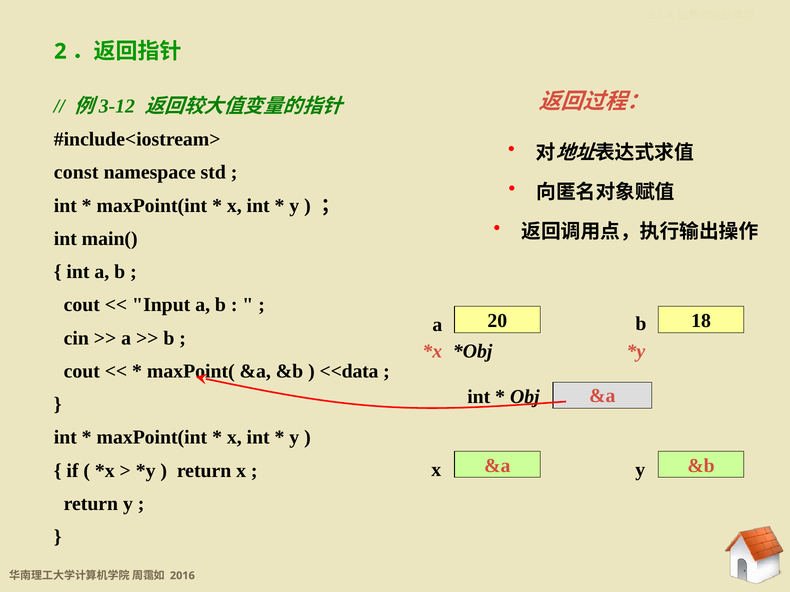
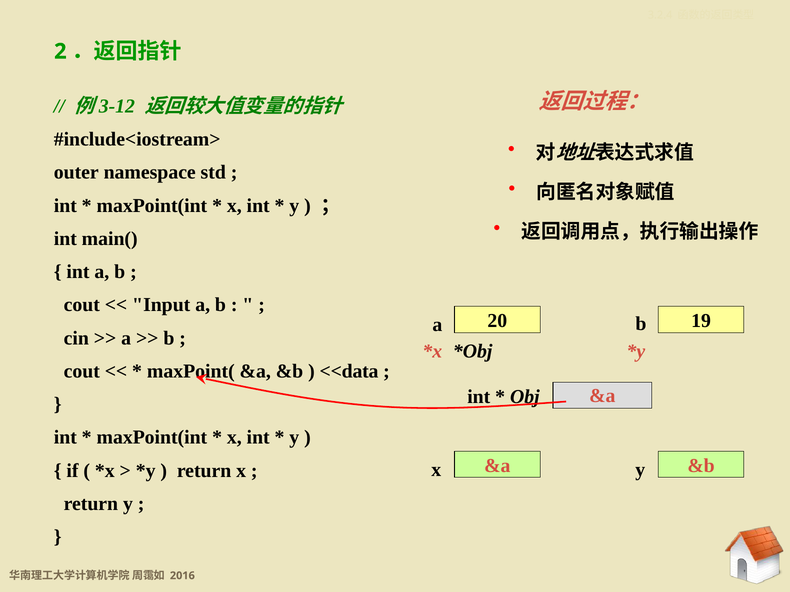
const: const -> outer (76, 173)
18: 18 -> 19 (701, 321)
